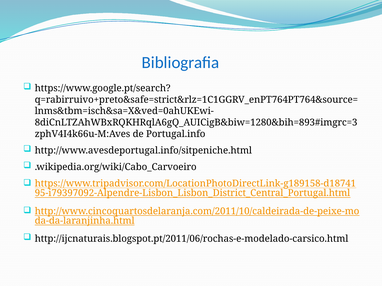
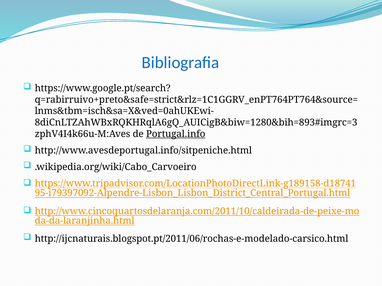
Portugal.info underline: none -> present (176, 134)
